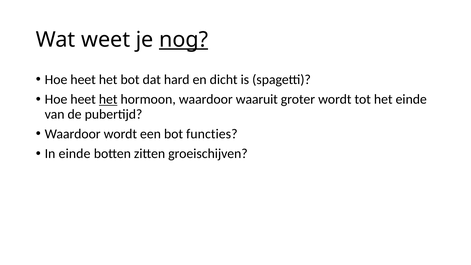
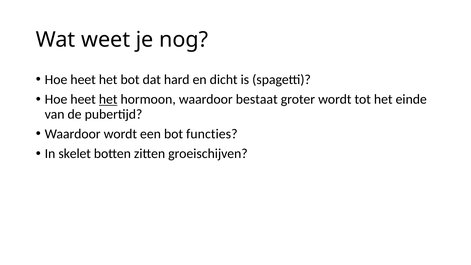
nog underline: present -> none (184, 40)
waaruit: waaruit -> bestaat (257, 99)
In einde: einde -> skelet (75, 154)
